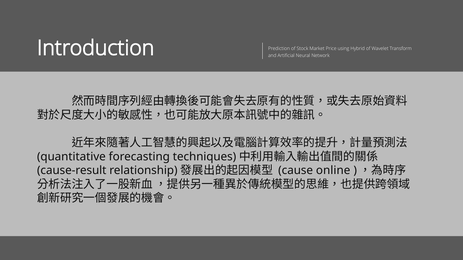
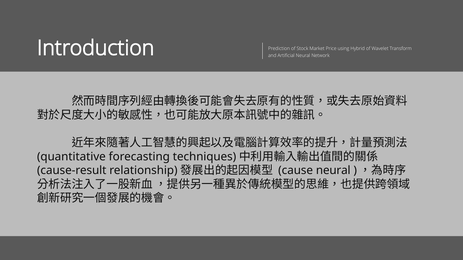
cause online: online -> neural (333, 171)
